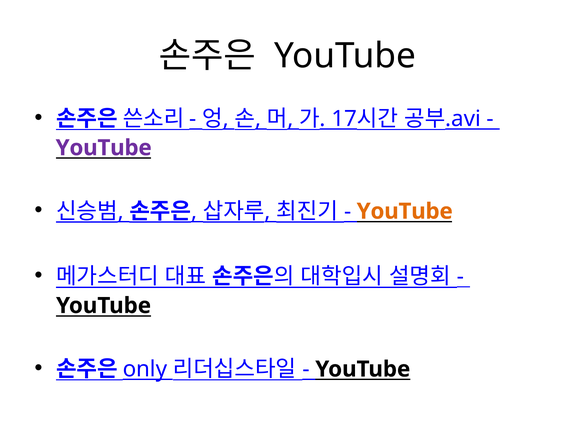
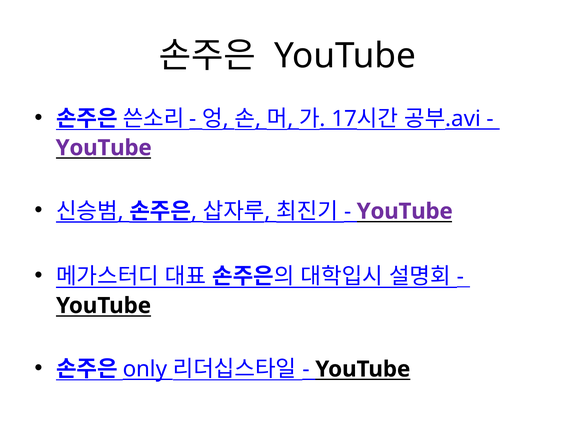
YouTube colour: orange -> purple (405, 211)
